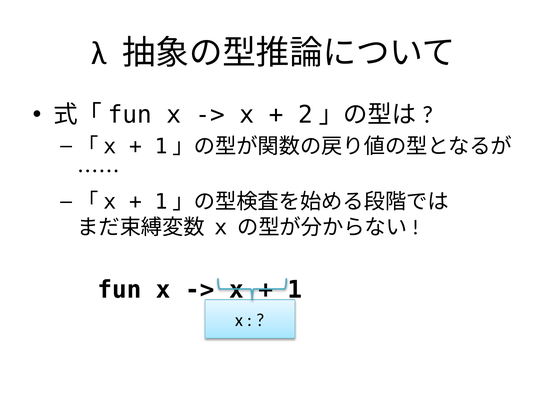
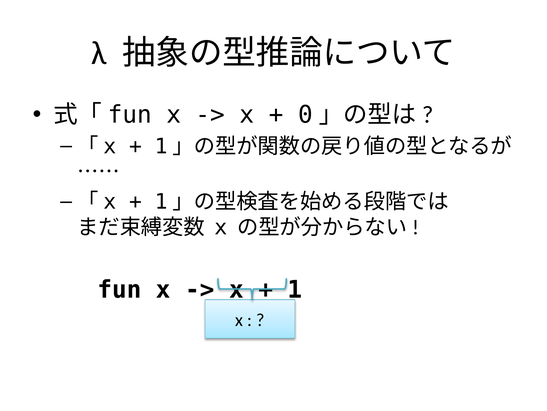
2: 2 -> 0 (305, 115)
